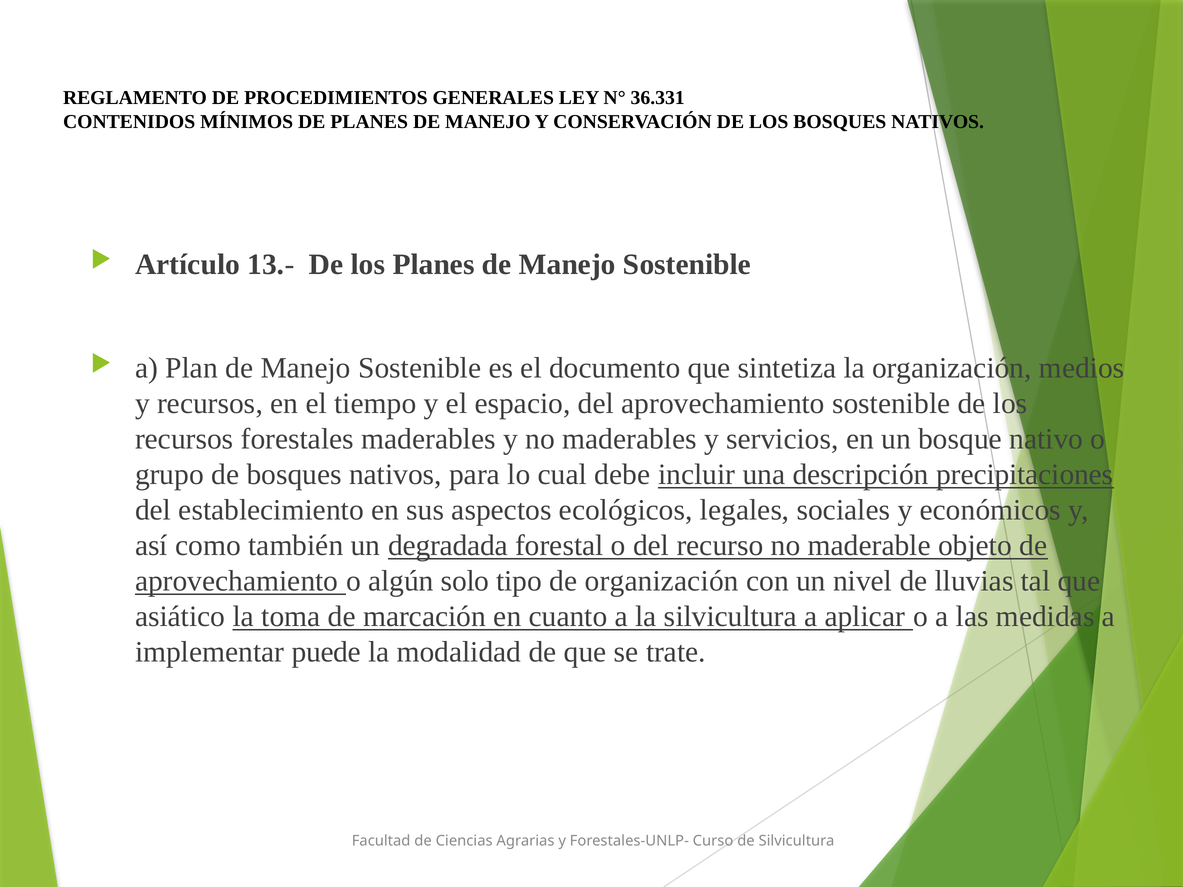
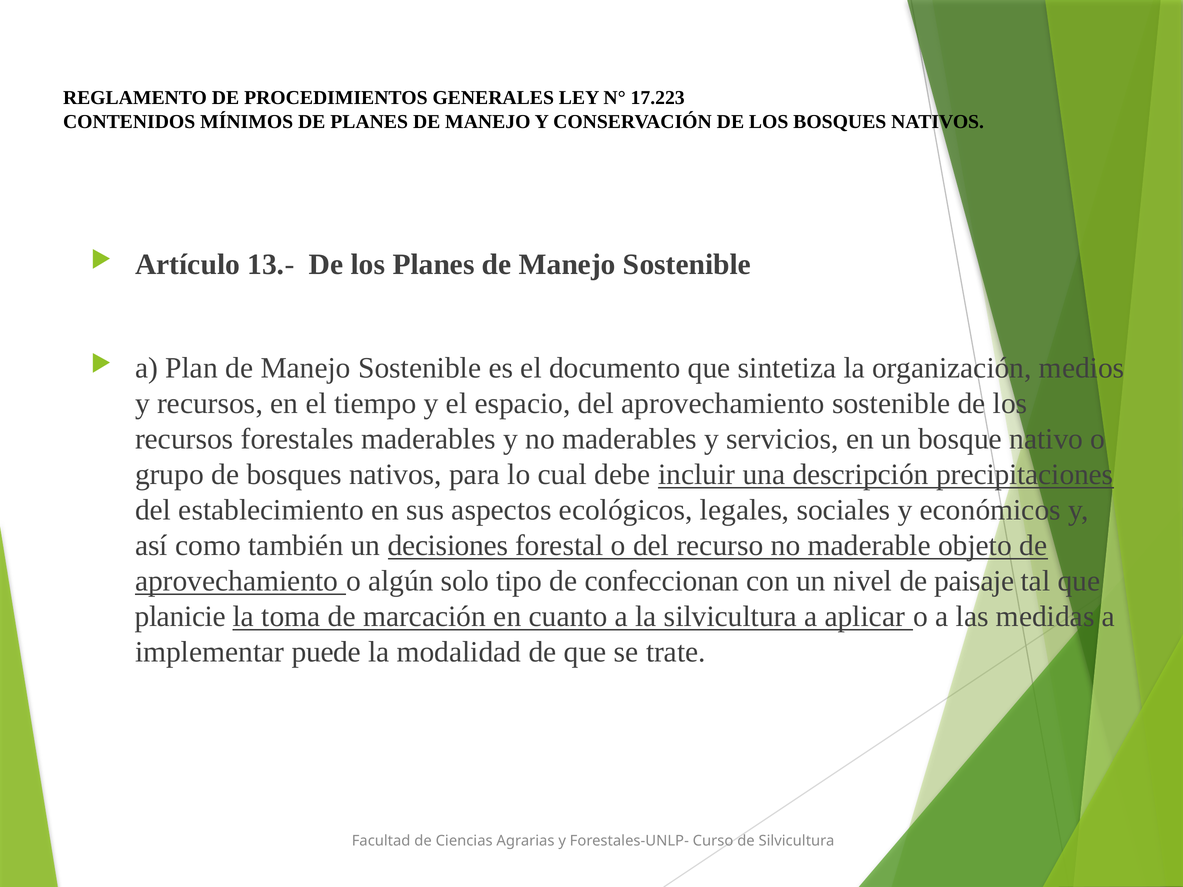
36.331: 36.331 -> 17.223 (658, 98)
degradada: degradada -> decisiones (448, 546)
de organización: organización -> confeccionan (662, 581)
lluvias: lluvias -> paisaje (974, 581)
asiático: asiático -> planicie (180, 617)
